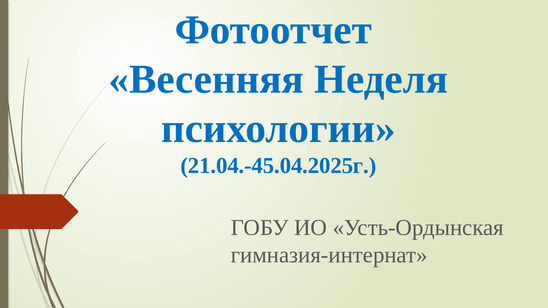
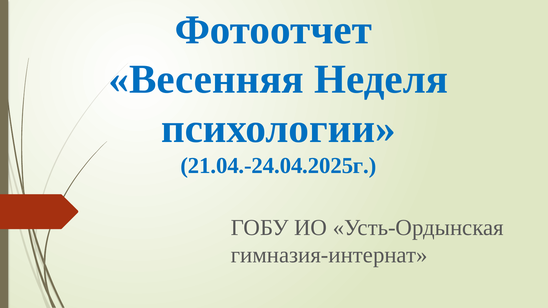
21.04.-45.04.2025г: 21.04.-45.04.2025г -> 21.04.-24.04.2025г (278, 166)
